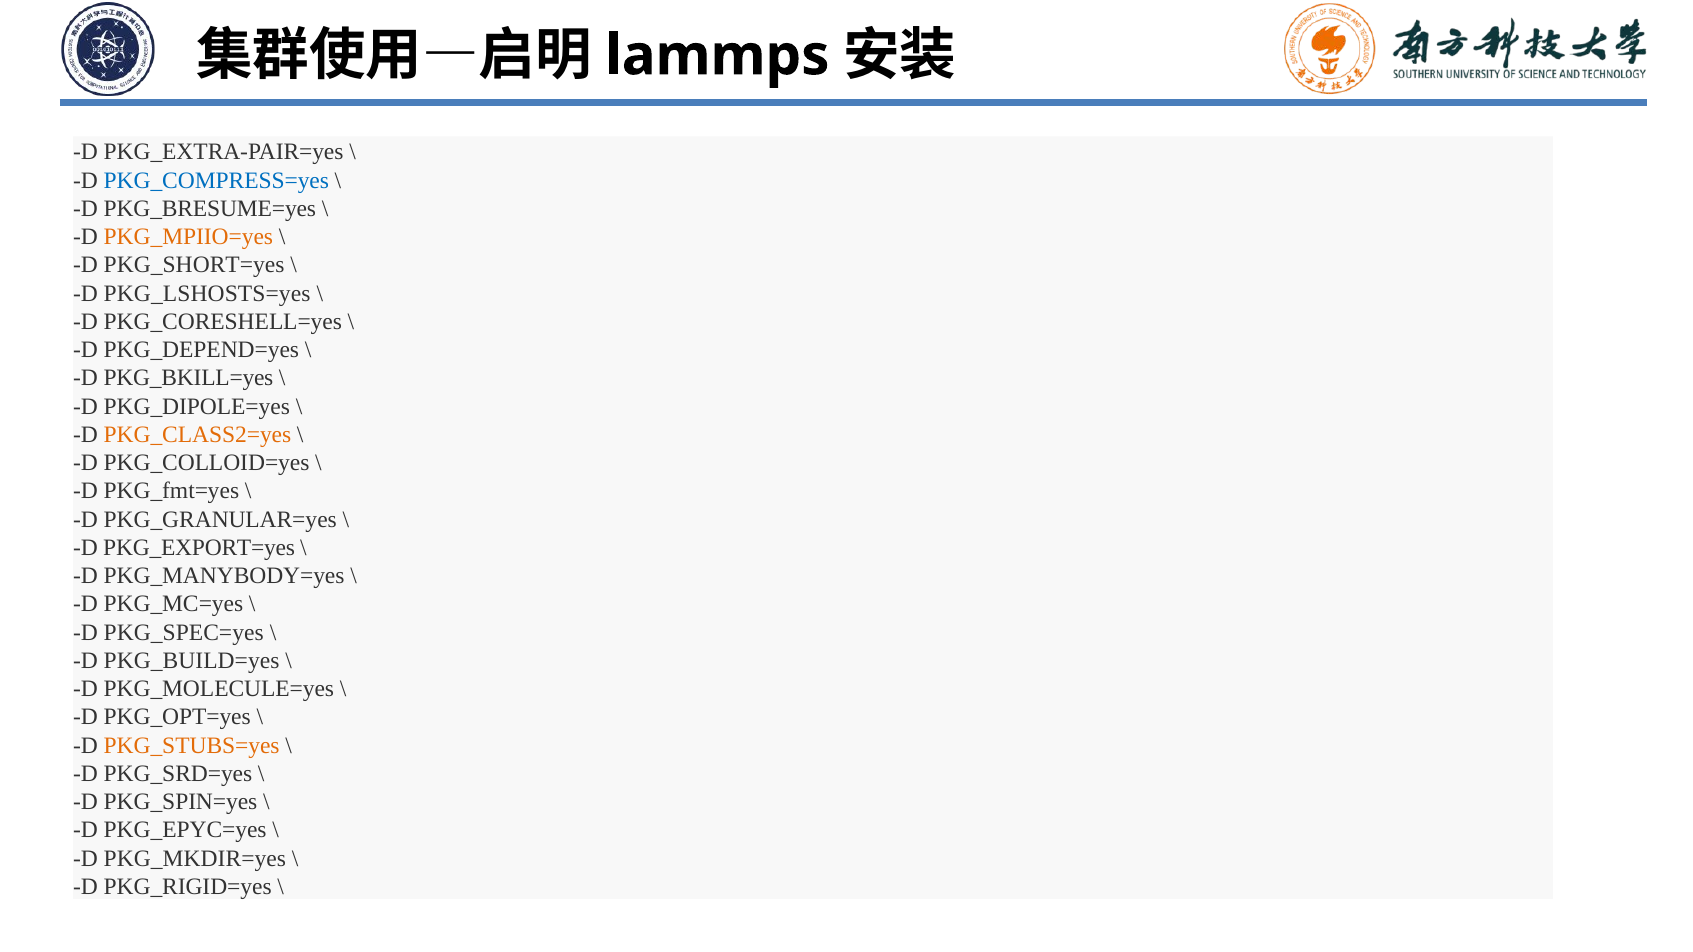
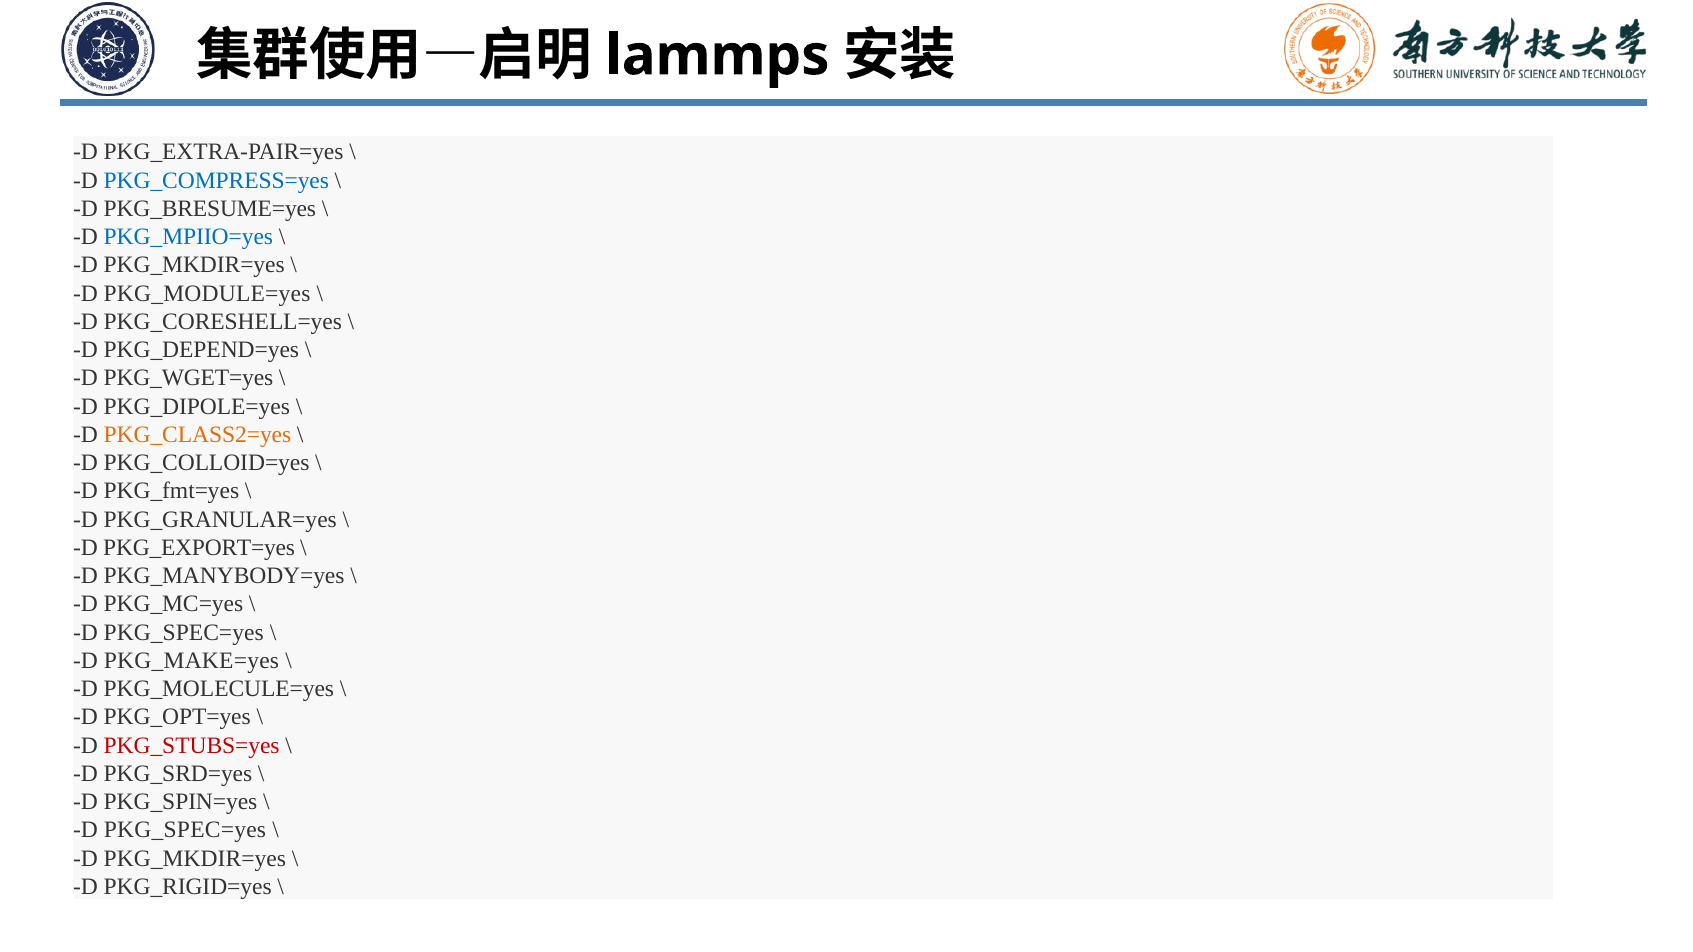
PKG_MPIIO=yes colour: orange -> blue (188, 237)
PKG_SHORT=yes: PKG_SHORT=yes -> PKG_MKDIR=yes (194, 265)
PKG_LSHOSTS=yes: PKG_LSHOSTS=yes -> PKG_MODULE=yes (207, 293)
PKG_BKILL=yes: PKG_BKILL=yes -> PKG_WGET=yes (188, 378)
PKG_BUILD=yes: PKG_BUILD=yes -> PKG_MAKE=yes (191, 661)
PKG_STUBS=yes colour: orange -> red (192, 746)
PKG_EPYC=yes: PKG_EPYC=yes -> PKG_SPEC=yes (185, 830)
